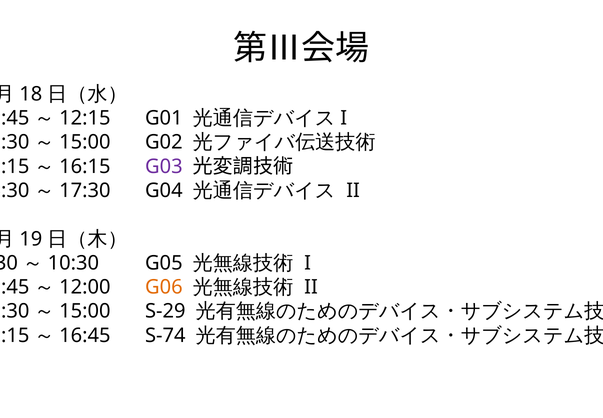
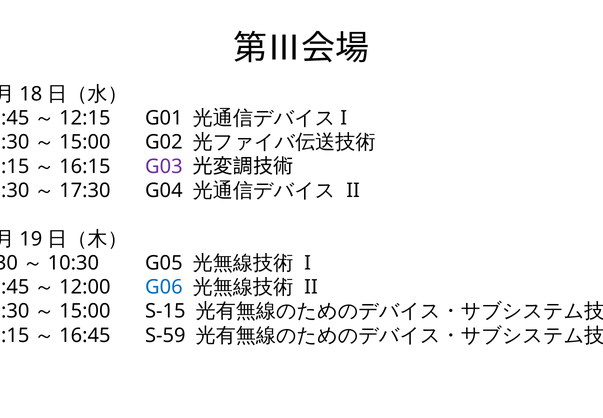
G06 colour: orange -> blue (164, 287)
S-29: S-29 -> S-15 (165, 311)
S-74: S-74 -> S-59 (165, 335)
